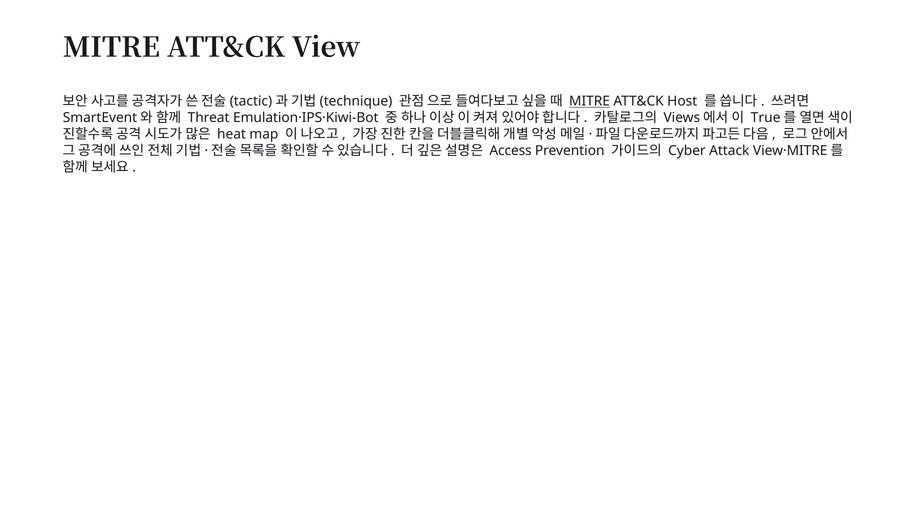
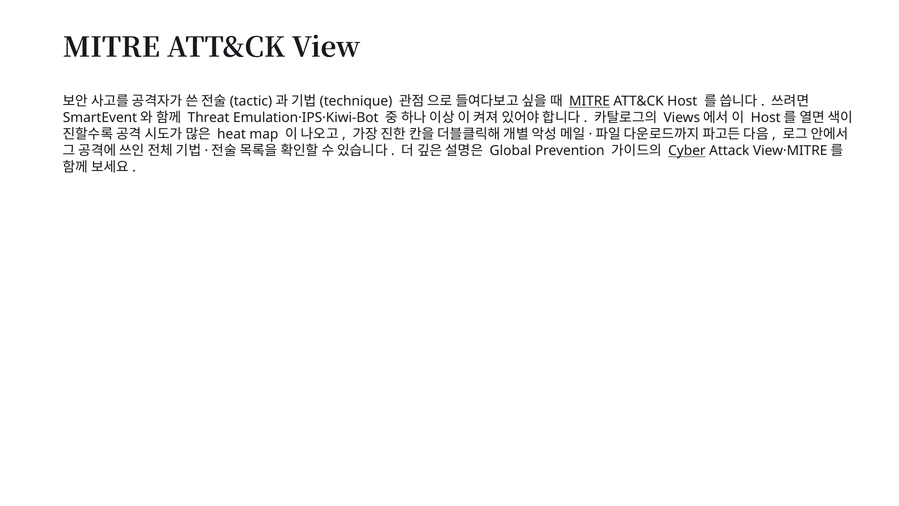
True: True -> Host (766, 118)
Access: Access -> Global (510, 151)
Cyber underline: none -> present (687, 151)
